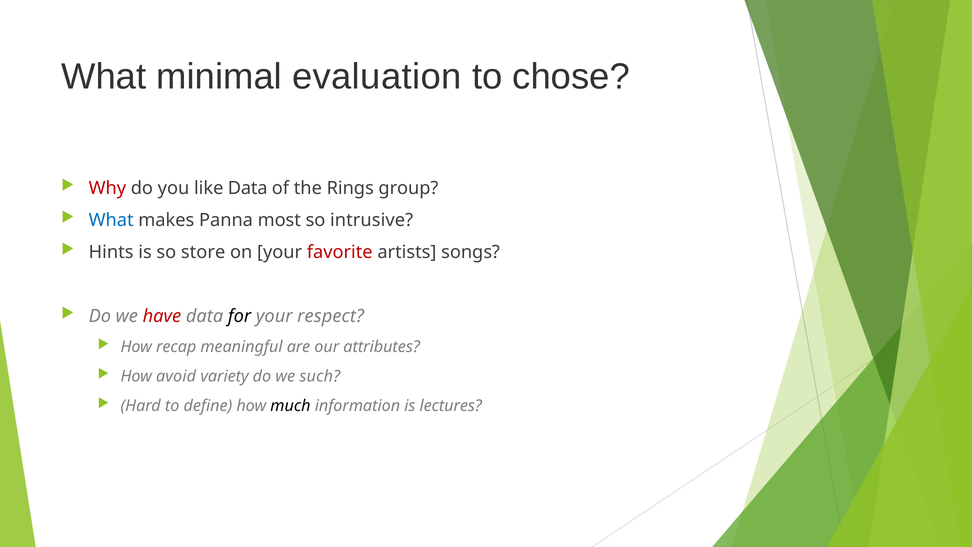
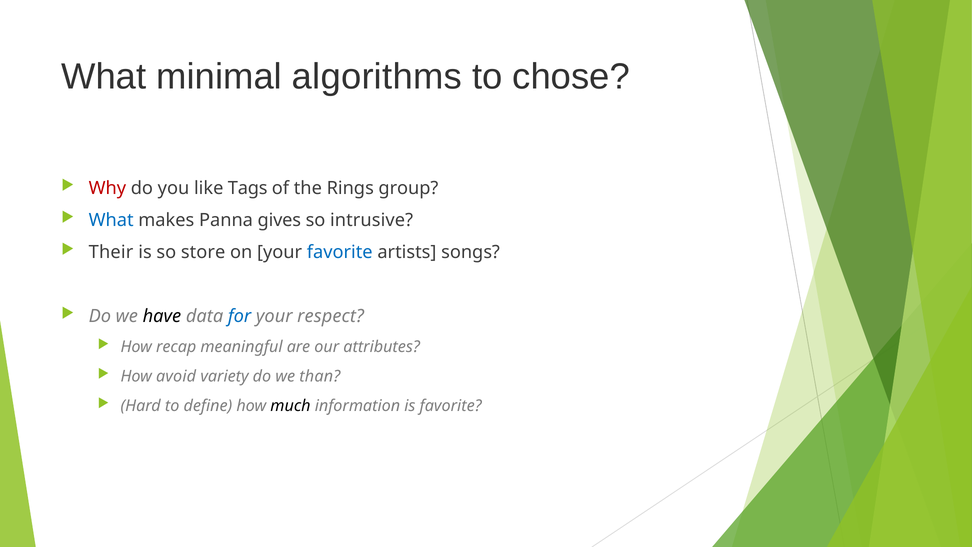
evaluation: evaluation -> algorithms (377, 77)
like Data: Data -> Tags (248, 188)
most: most -> gives (279, 220)
Hints: Hints -> Their (111, 252)
favorite colour: red -> blue (340, 252)
have colour: red -> black (162, 316)
for colour: black -> blue (240, 316)
such: such -> than (320, 376)
is lectures: lectures -> favorite (451, 406)
